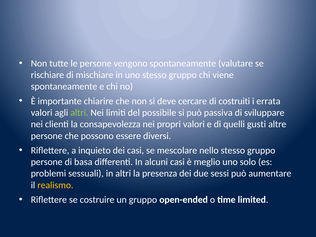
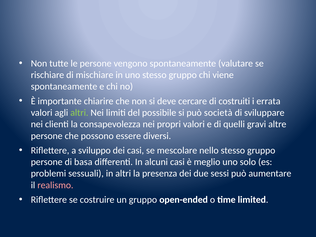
passiva: passiva -> società (218, 113)
gusti: gusti -> gravi (257, 124)
inquieto: inquieto -> sviluppo (94, 150)
realismo colour: yellow -> pink (55, 185)
